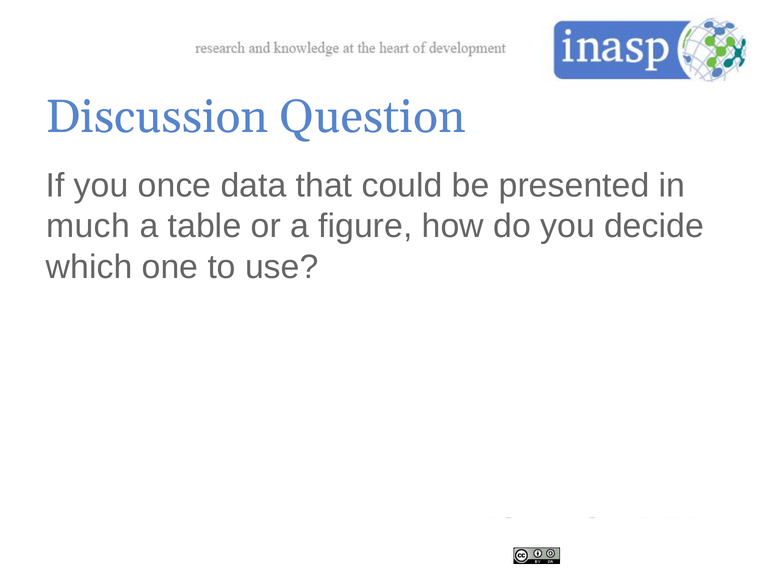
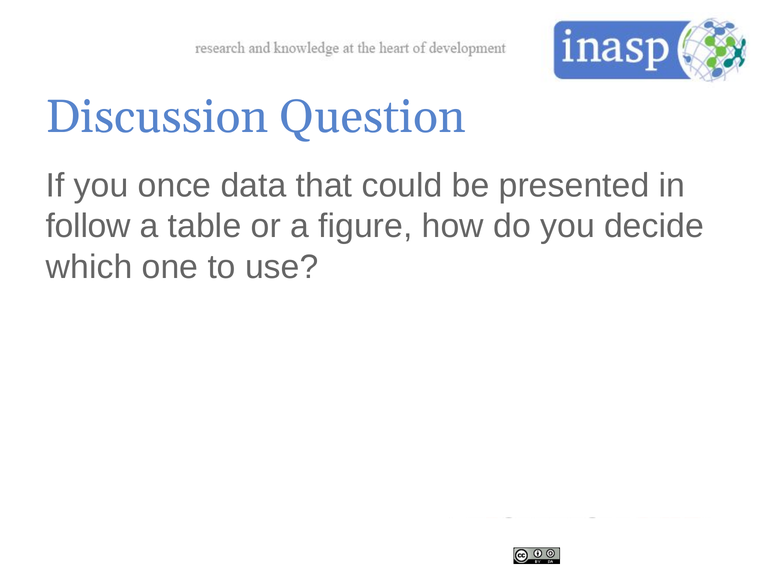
much: much -> follow (88, 226)
